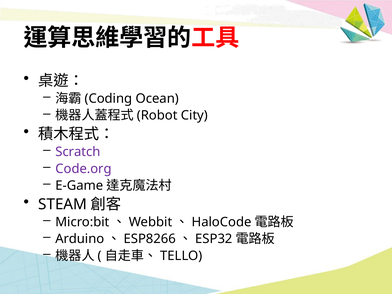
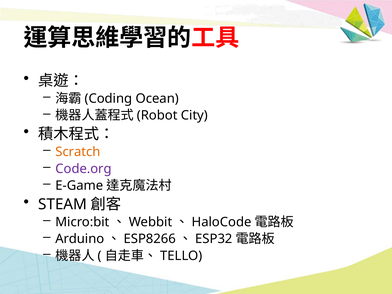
Scratch colour: purple -> orange (78, 152)
